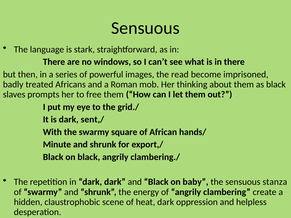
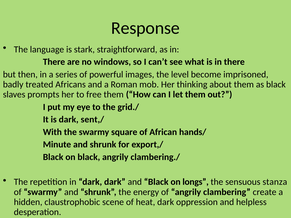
Sensuous: Sensuous -> Response (145, 28)
read: read -> level (180, 74)
baby: baby -> longs (196, 182)
